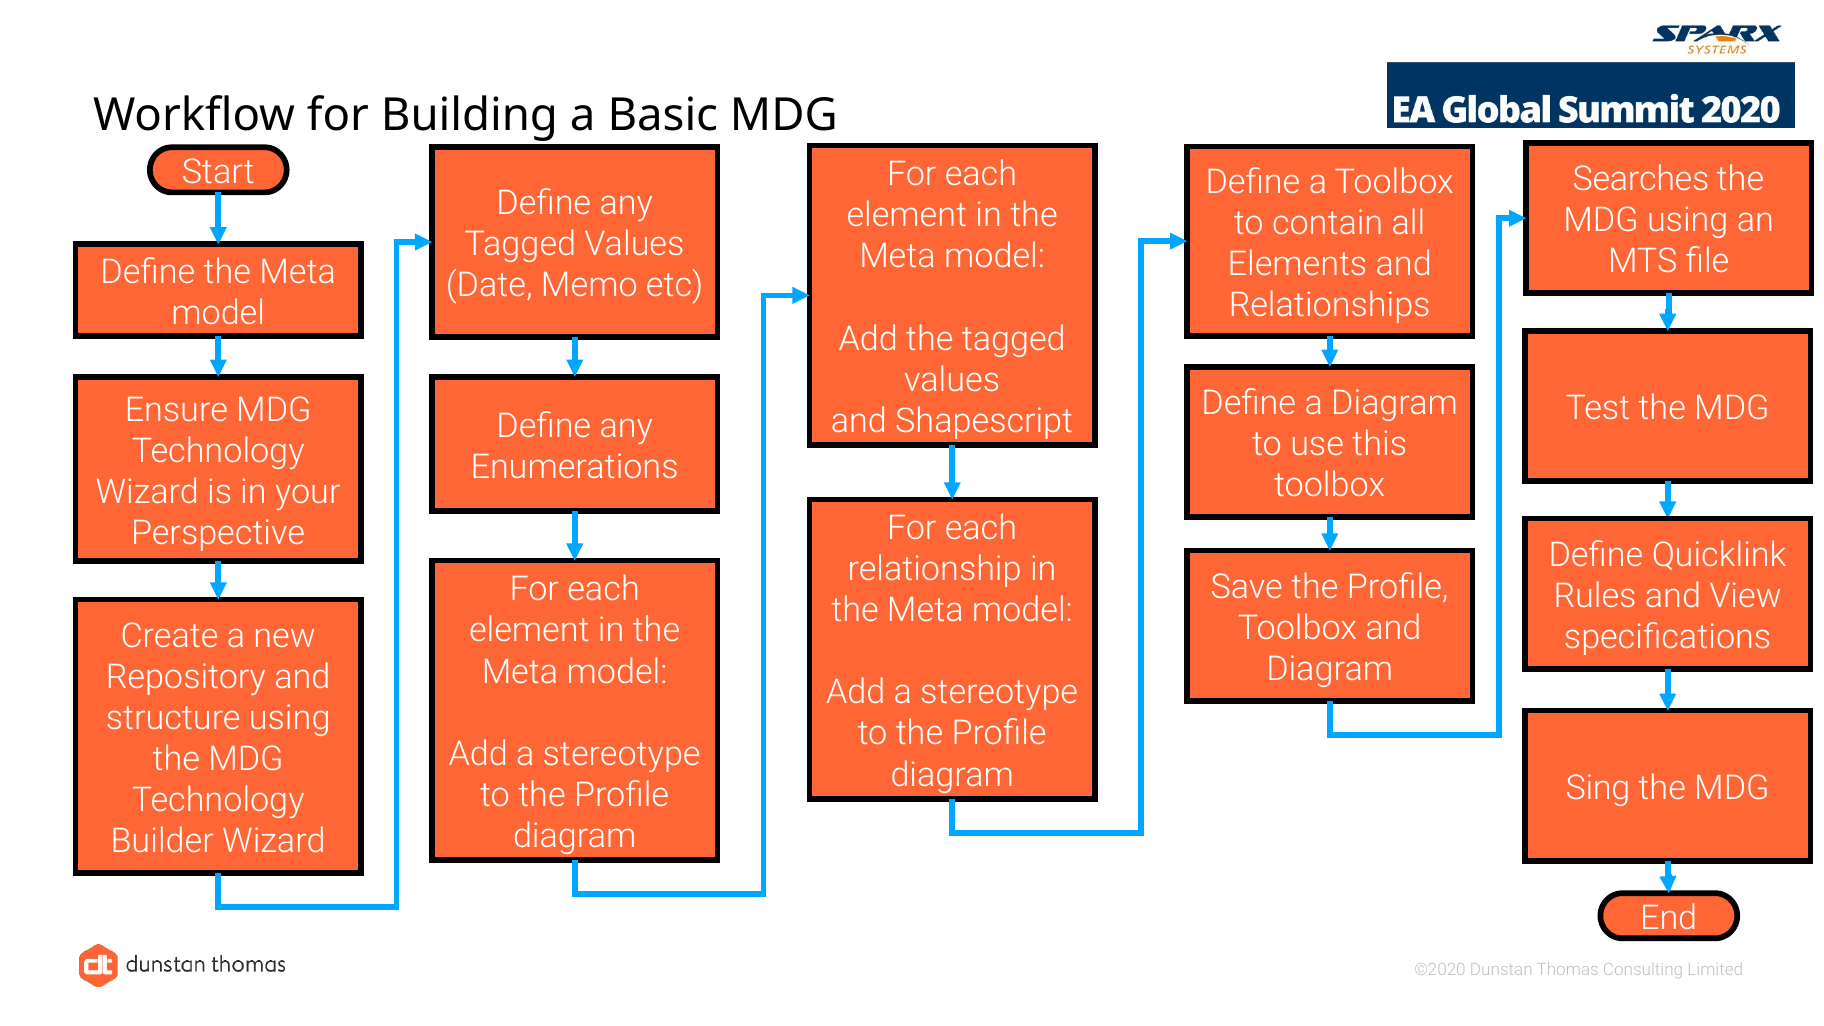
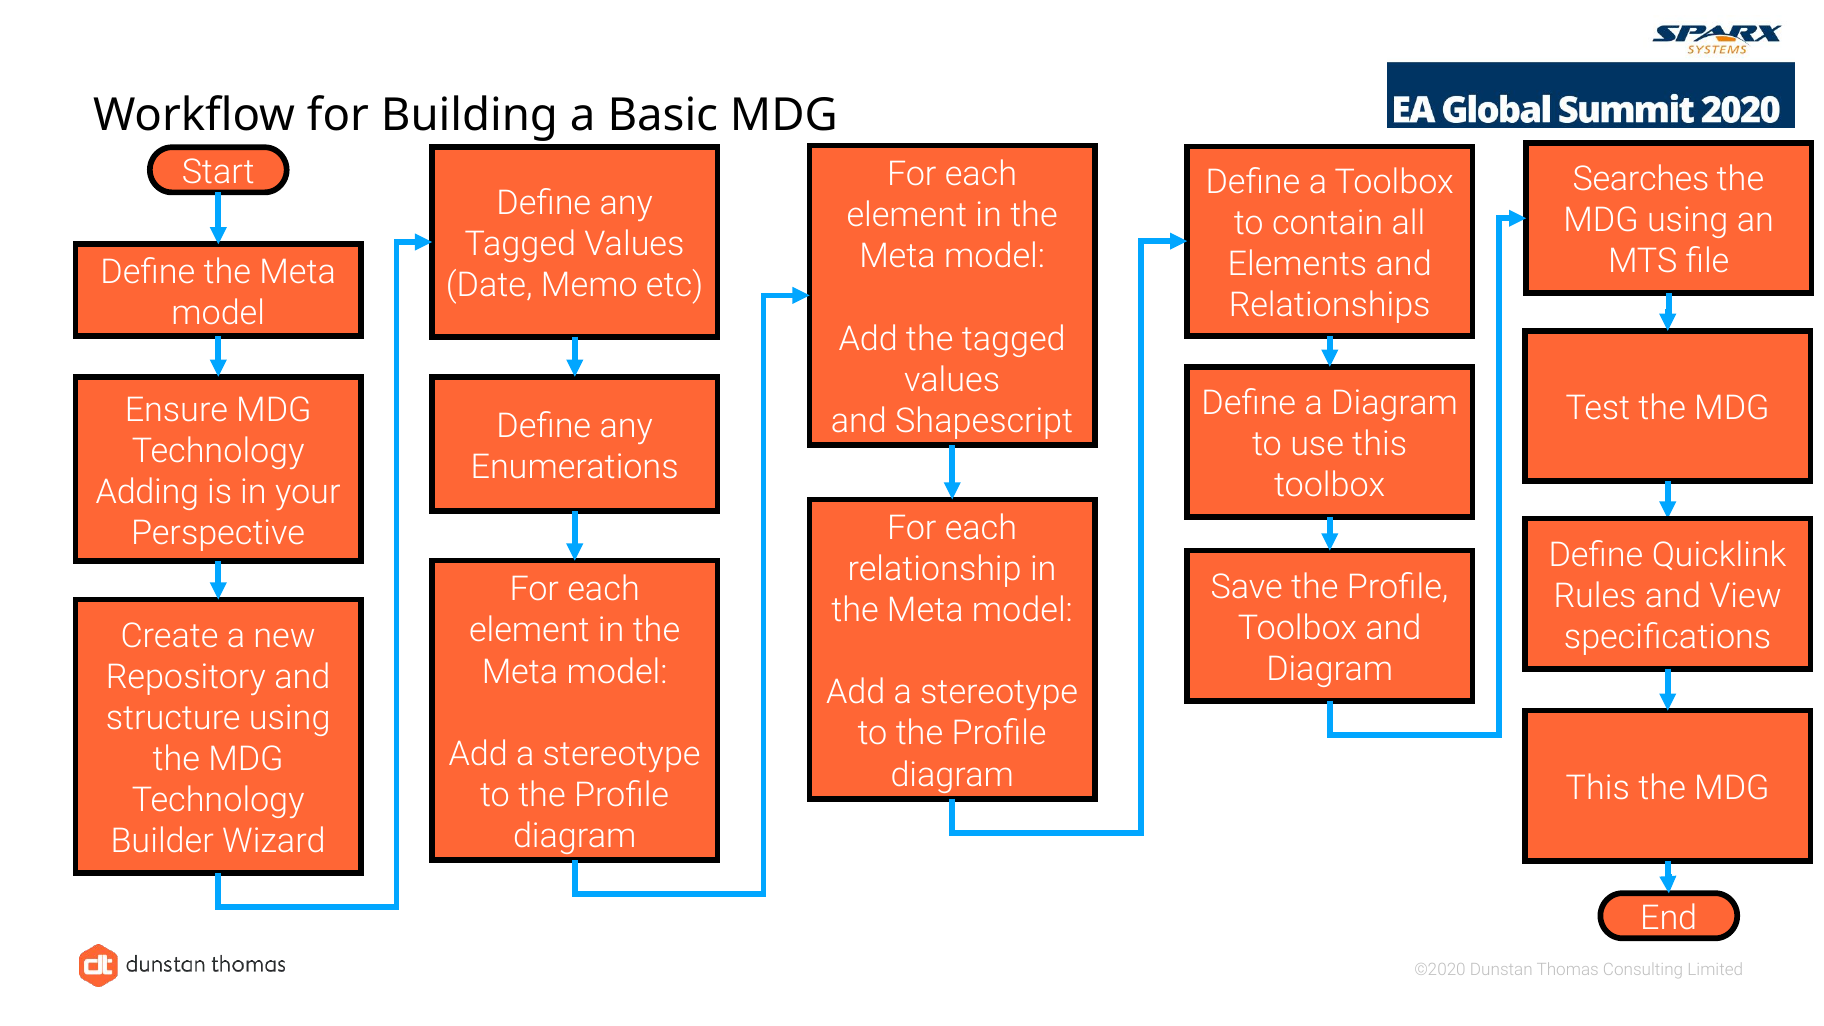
Wizard: Wizard -> Adding (147, 492)
Sing: Sing -> This (1598, 788)
